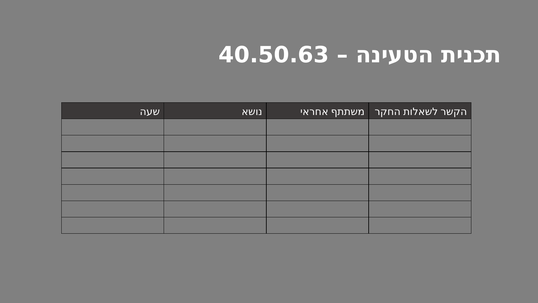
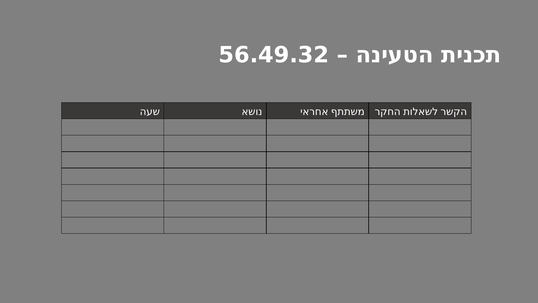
40.50.63: 40.50.63 -> 56.49.32 (274, 55)
